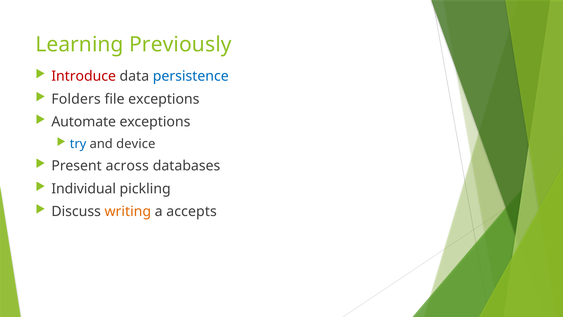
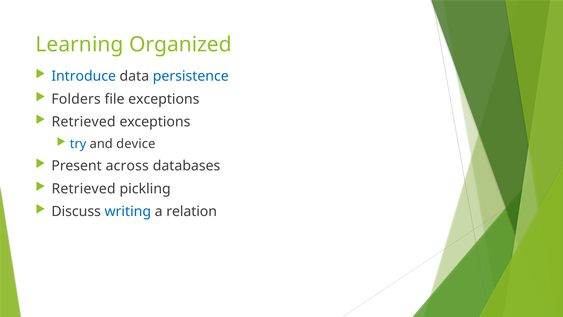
Previously: Previously -> Organized (180, 44)
Introduce colour: red -> blue (84, 76)
Automate: Automate -> Retrieved (84, 122)
Individual: Individual -> Retrieved (84, 189)
writing colour: orange -> blue (128, 211)
accepts: accepts -> relation (192, 211)
